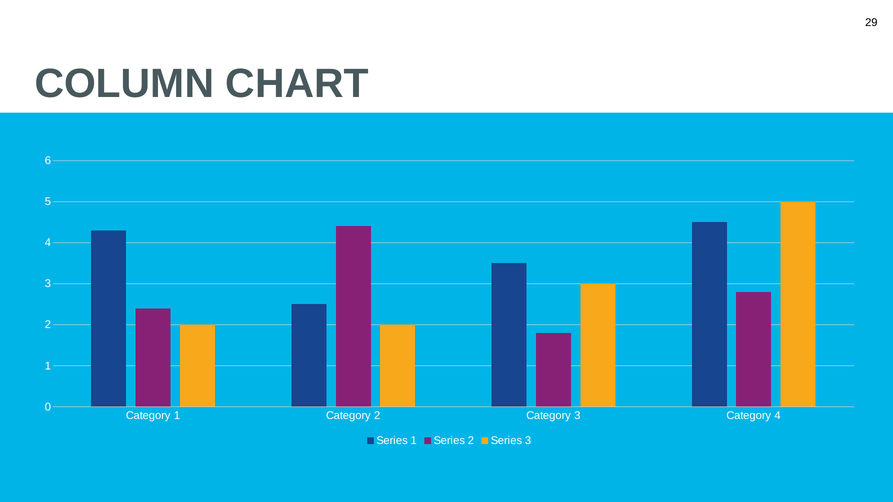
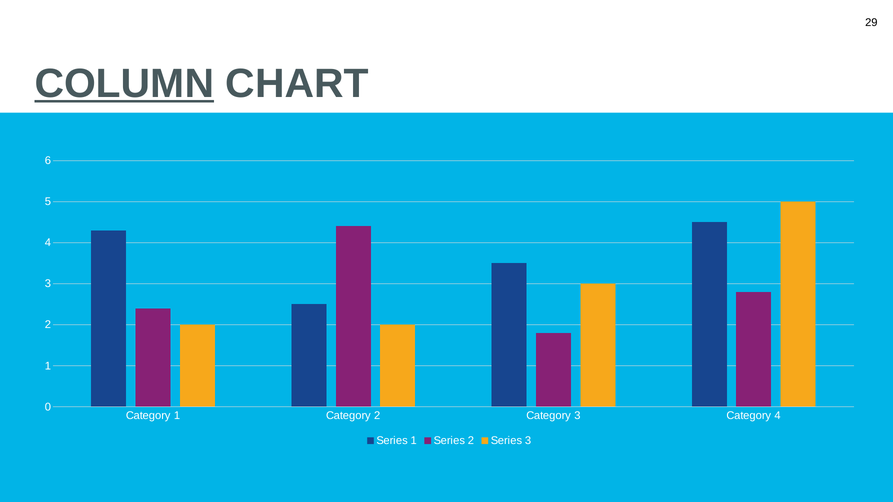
COLUMN underline: none -> present (124, 84)
